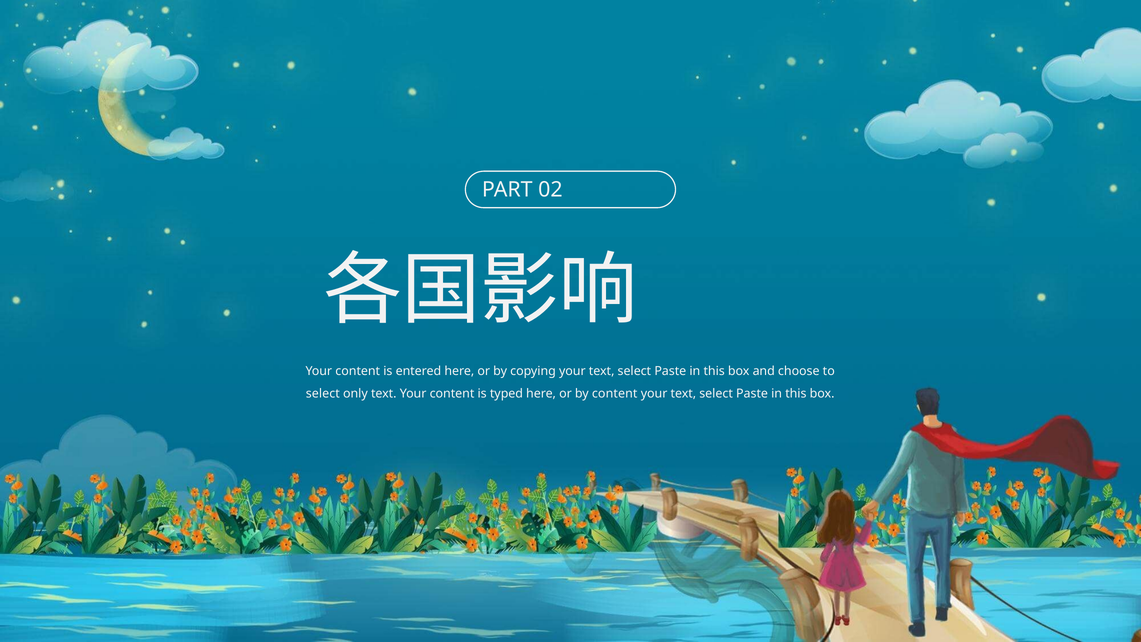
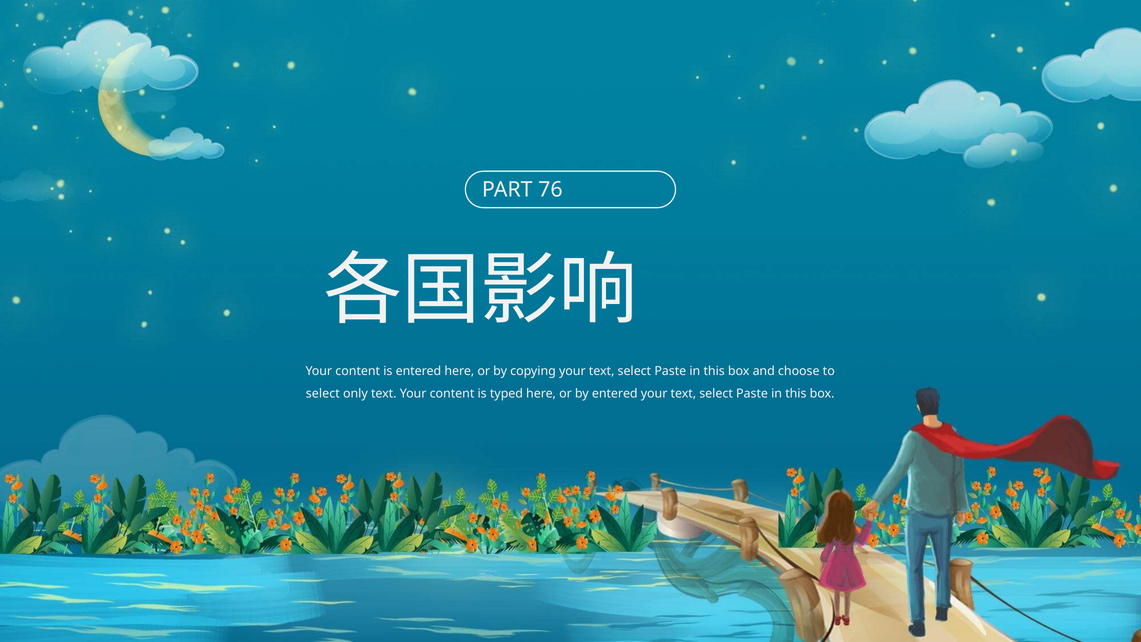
02: 02 -> 76 (550, 190)
by content: content -> entered (615, 394)
